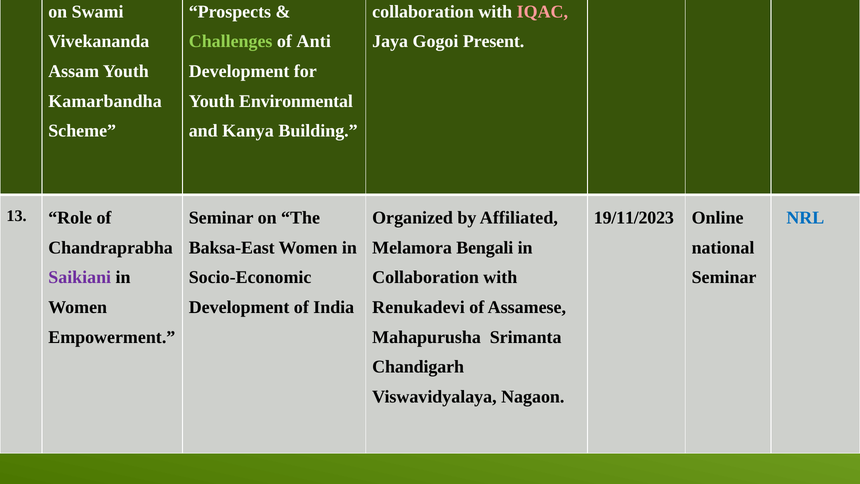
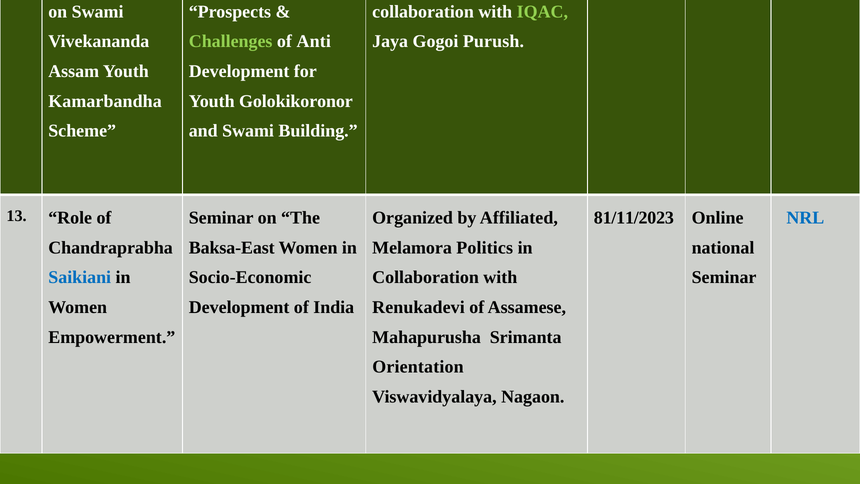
IQAC colour: pink -> light green (542, 12)
Present: Present -> Purush (493, 41)
Environmental: Environmental -> Golokikoronor (296, 101)
and Kanya: Kanya -> Swami (248, 131)
19/11/2023: 19/11/2023 -> 81/11/2023 (634, 218)
Bengali: Bengali -> Politics (485, 248)
Saikiani colour: purple -> blue (80, 277)
Chandigarh: Chandigarh -> Orientation (418, 367)
